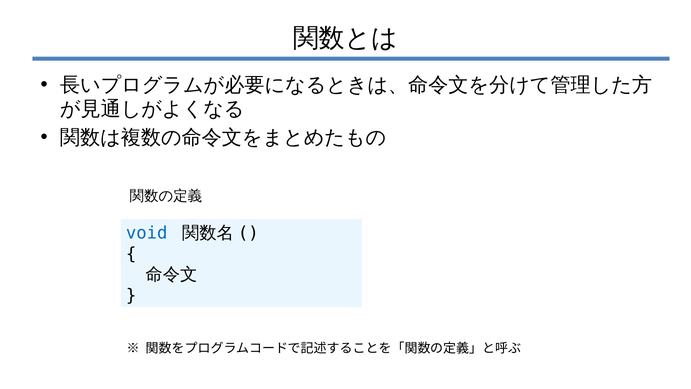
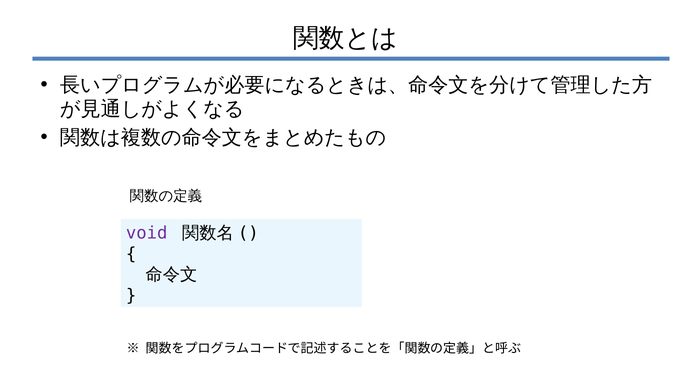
void colour: blue -> purple (147, 233)
